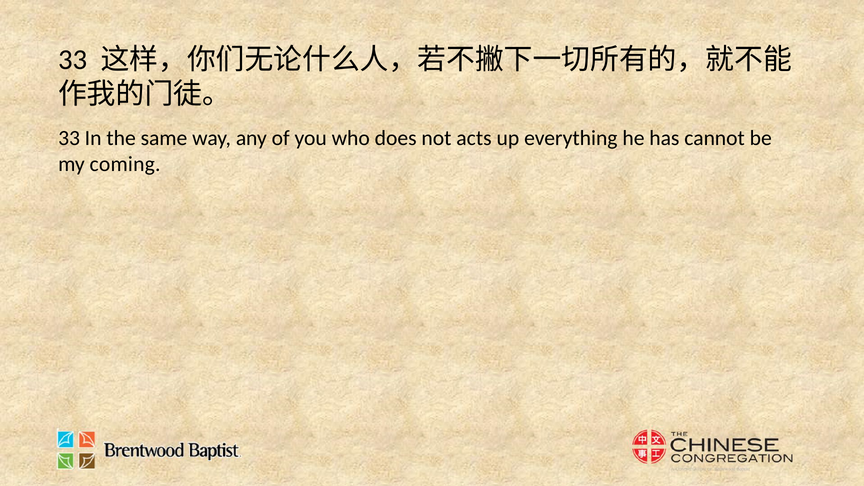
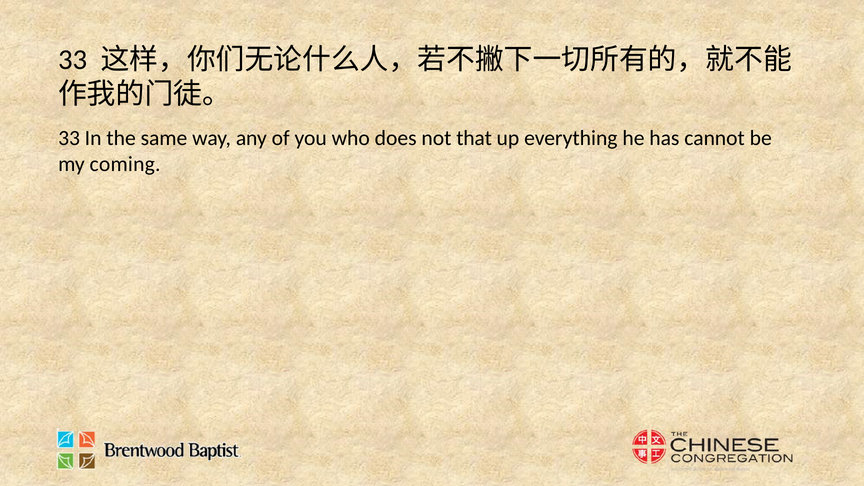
acts: acts -> that (474, 138)
